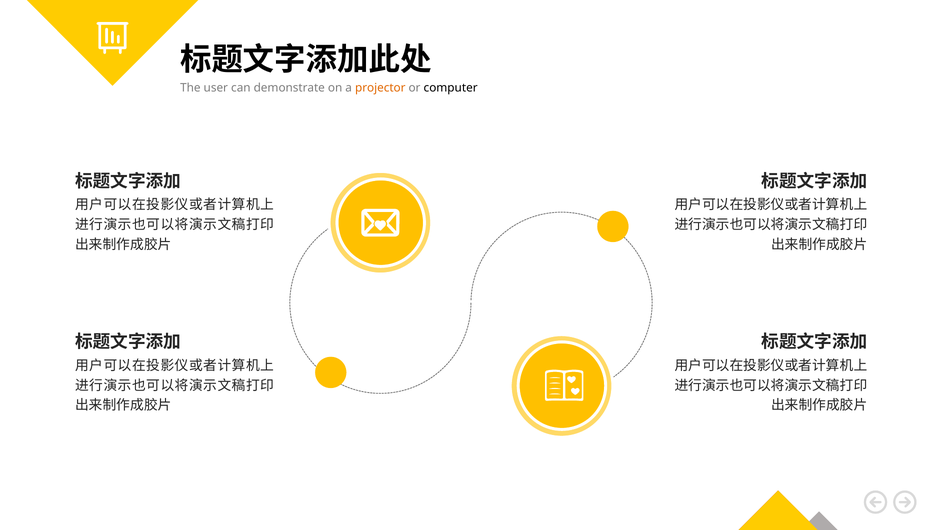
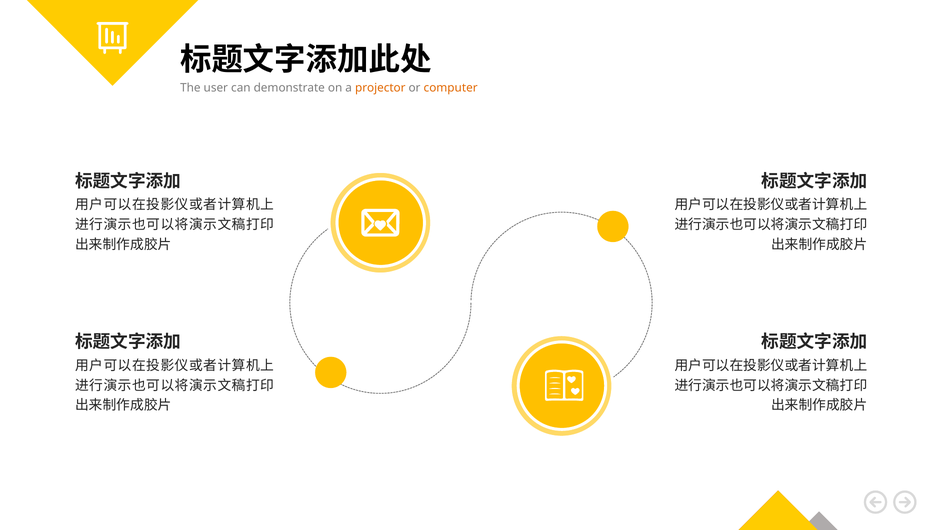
computer colour: black -> orange (451, 88)
